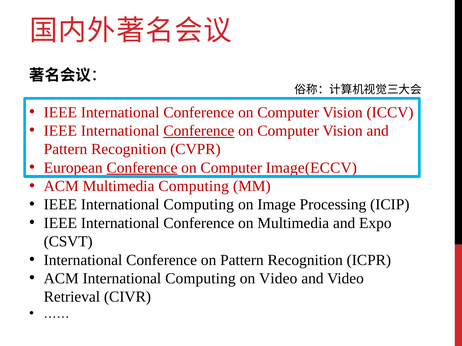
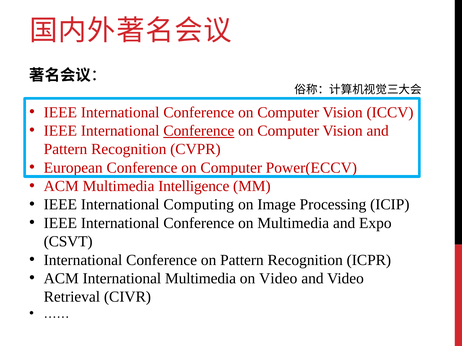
Conference underline: present -> none (142, 168)
Image(ECCV: Image(ECCV -> Power(ECCV (311, 168)
Multimedia Computing: Computing -> Intelligence (194, 186)
ACM International Computing: Computing -> Multimedia (201, 279)
